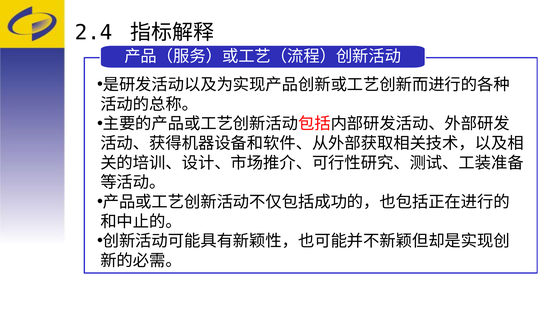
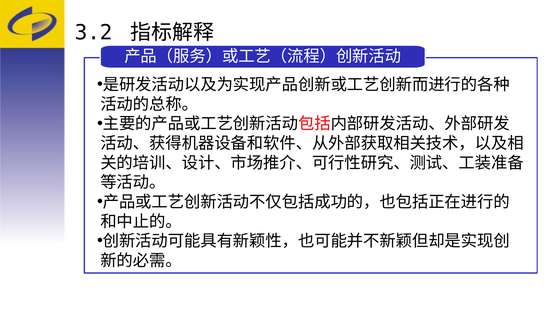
2.4: 2.4 -> 3.2 (94, 33)
